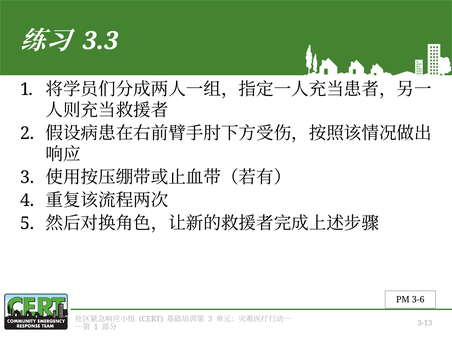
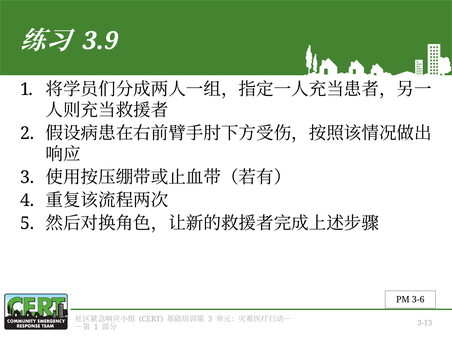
3.3: 3.3 -> 3.9 (100, 41)
